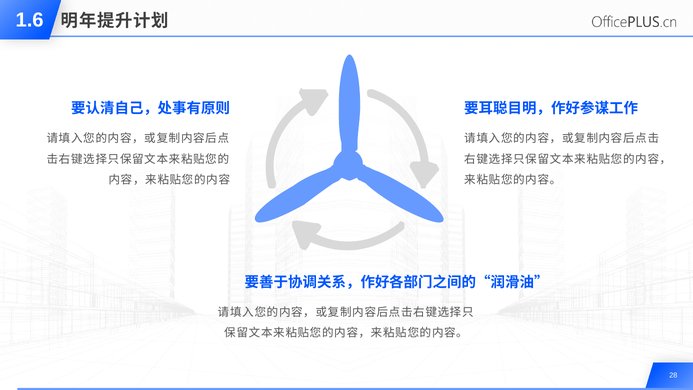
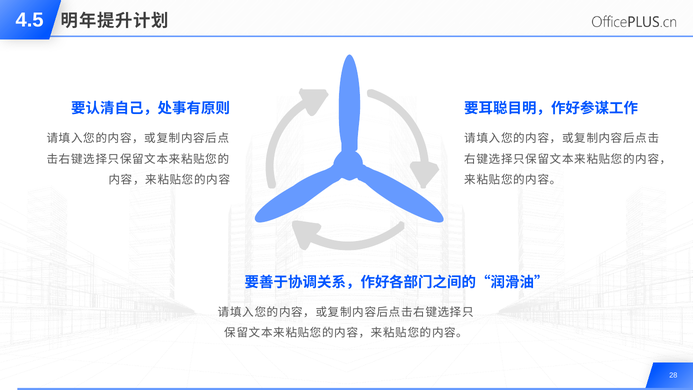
1.6: 1.6 -> 4.5 (30, 20)
